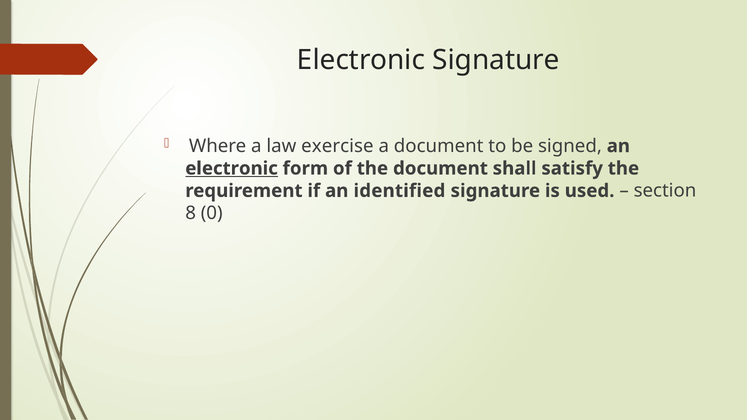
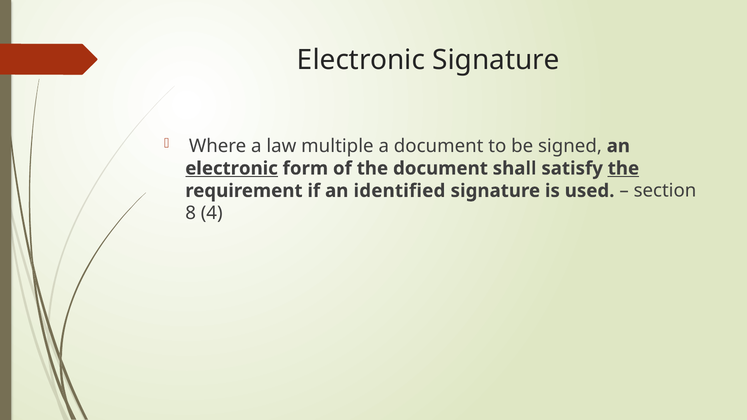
exercise: exercise -> multiple (337, 146)
the underline: none -> present (623, 168)
0: 0 -> 4 (212, 213)
